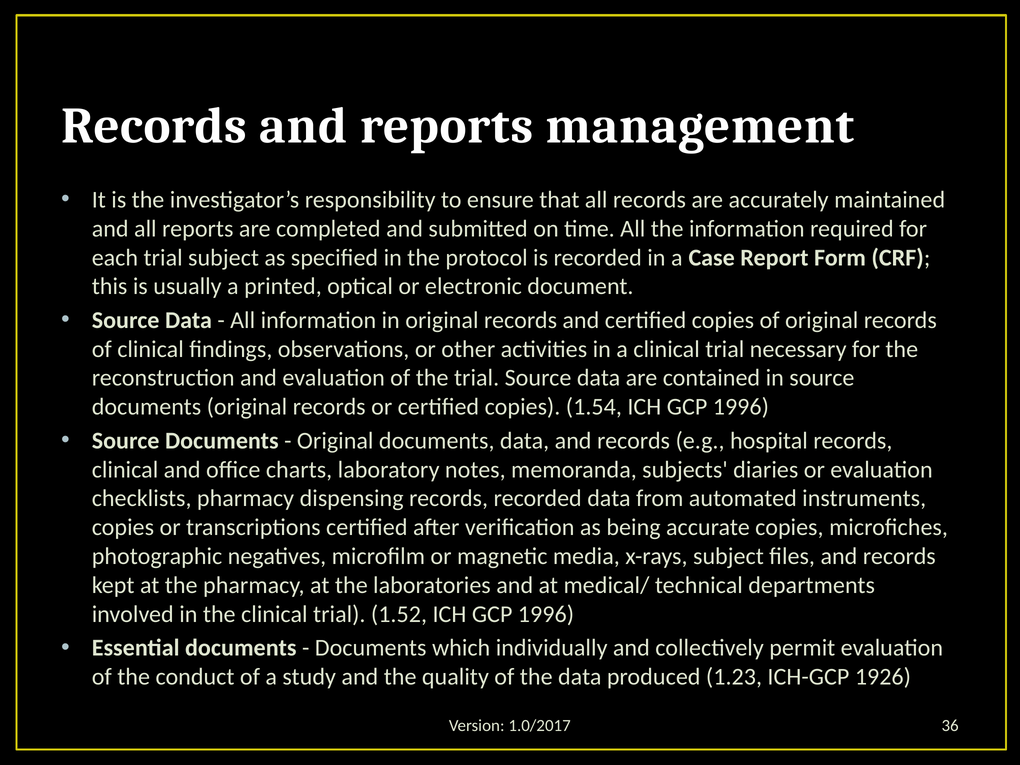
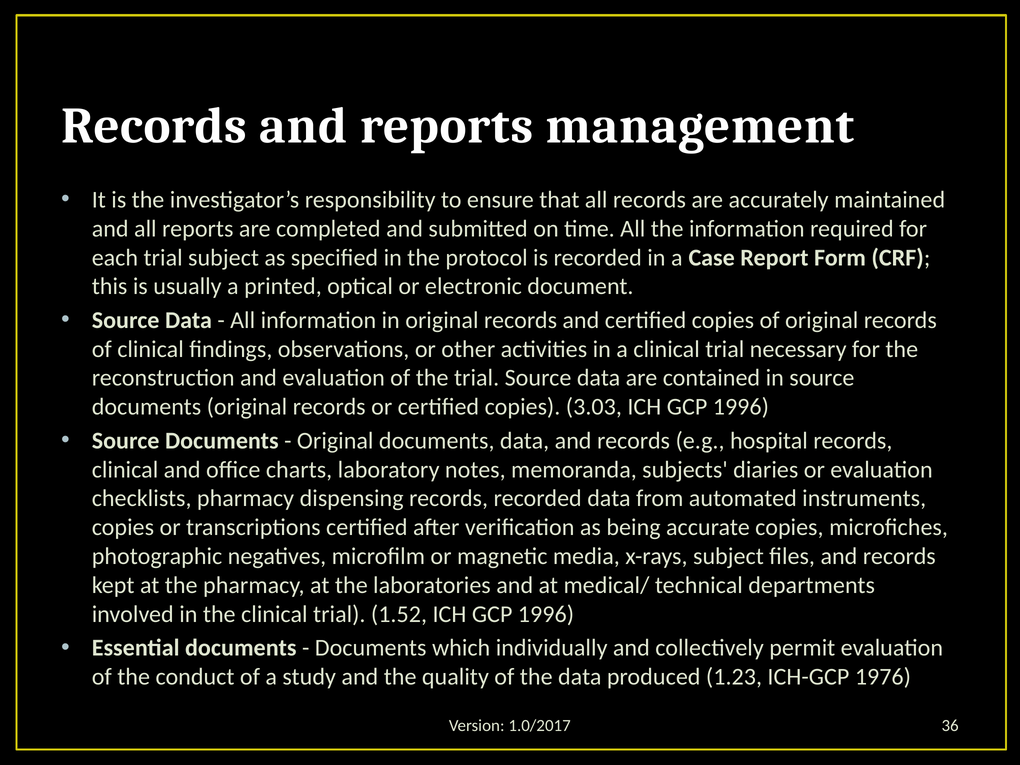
1.54: 1.54 -> 3.03 (594, 407)
1926: 1926 -> 1976 (883, 677)
